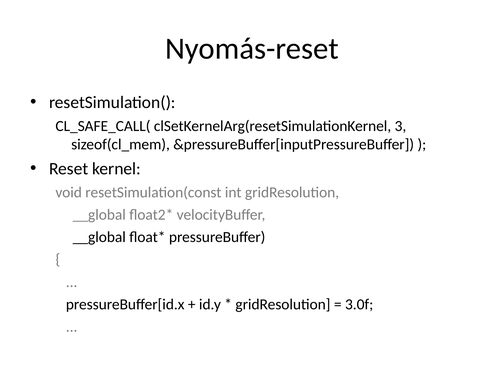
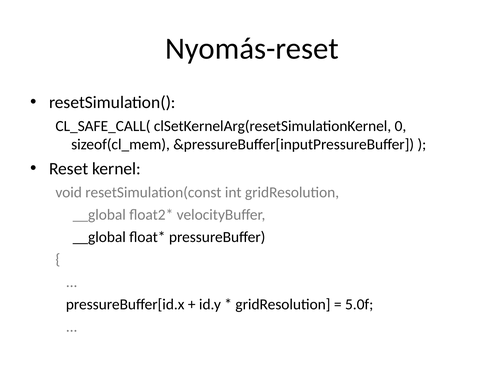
3: 3 -> 0 (400, 126)
3.0f: 3.0f -> 5.0f (359, 304)
